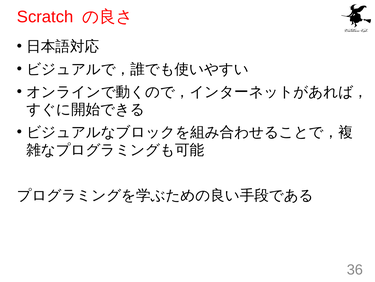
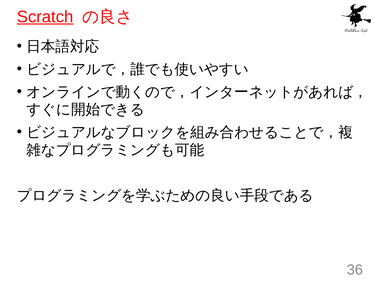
Scratch underline: none -> present (45, 17)
